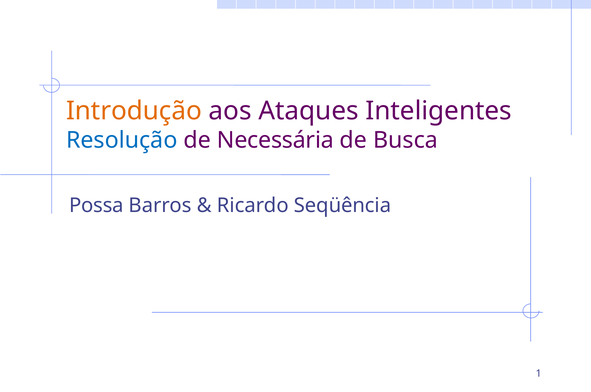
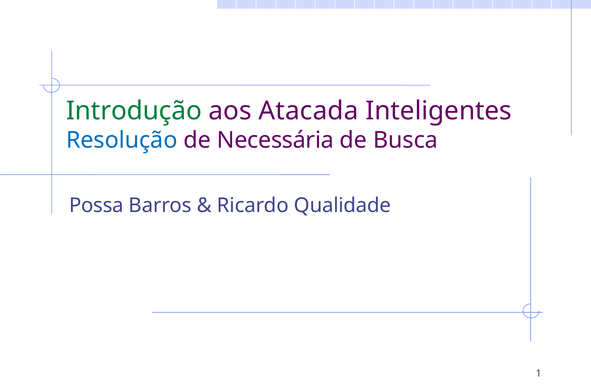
Introdução colour: orange -> green (134, 111)
Ataques: Ataques -> Atacada (308, 111)
Seqüência: Seqüência -> Qualidade (343, 206)
